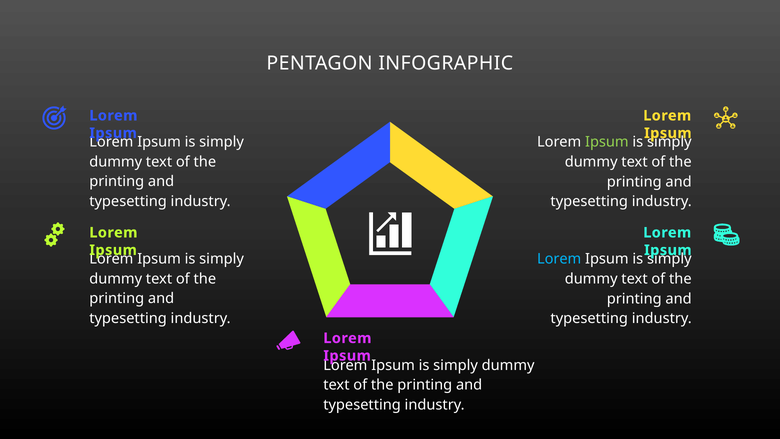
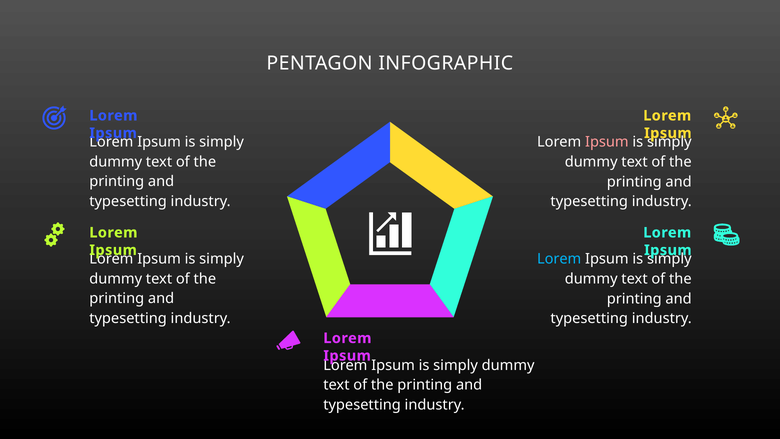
Ipsum colour: light green -> pink (607, 142)
